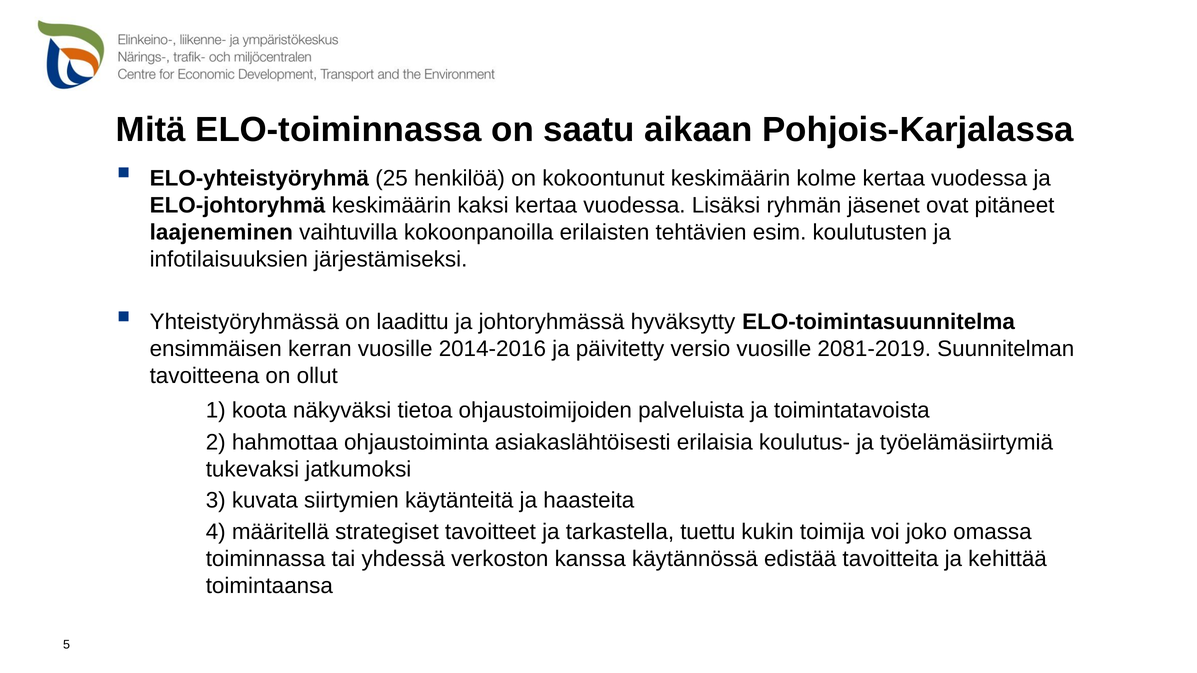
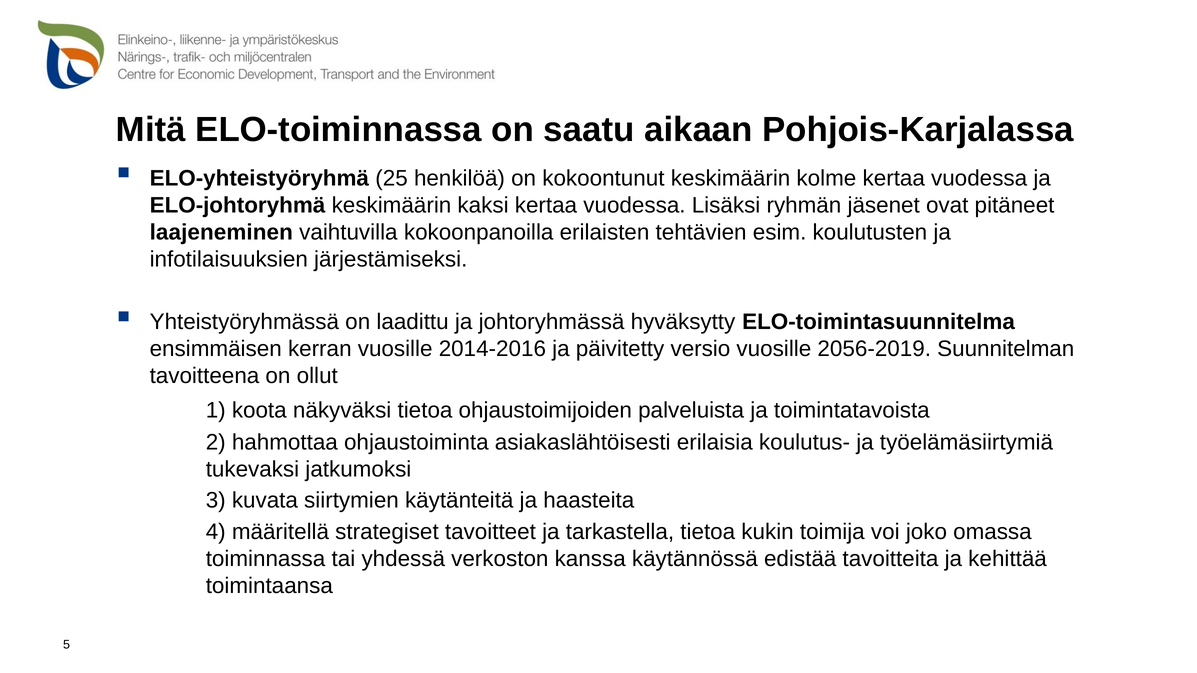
2081-2019: 2081-2019 -> 2056-2019 (874, 349)
tarkastella tuettu: tuettu -> tietoa (708, 532)
